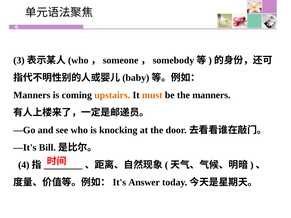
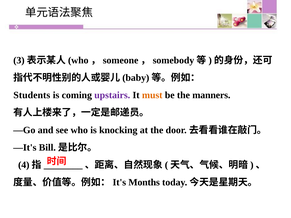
Manners: Manners -> Students (32, 95)
upstairs colour: orange -> purple (112, 95)
Answer: Answer -> Months (144, 183)
